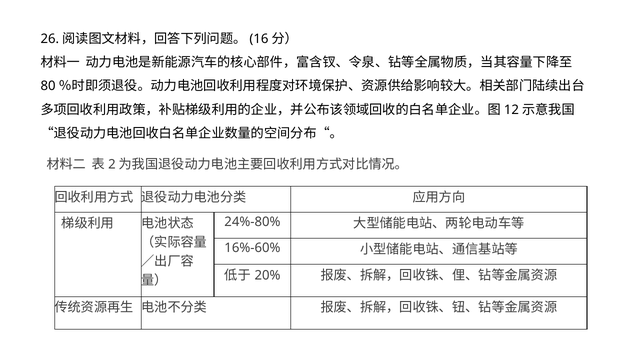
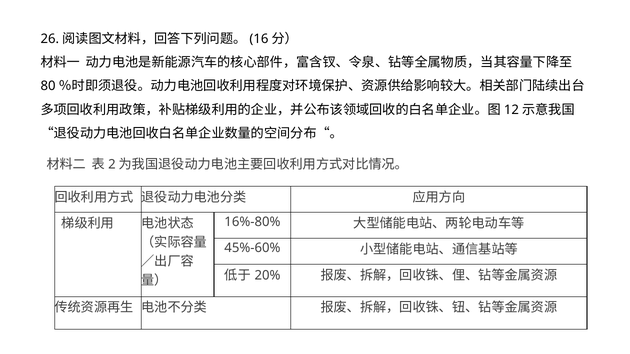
24%-80%: 24%-80% -> 16%-80% (252, 222)
16%-60%: 16%-60% -> 45%-60% (252, 248)
